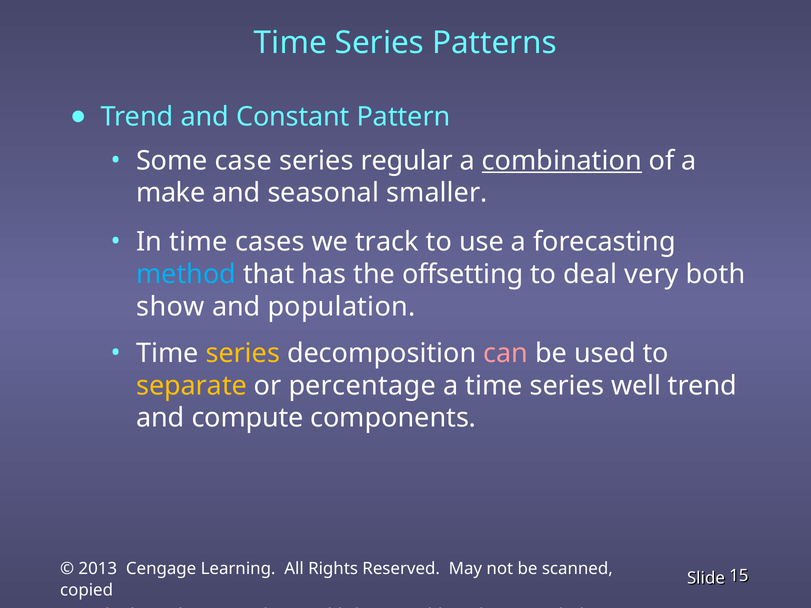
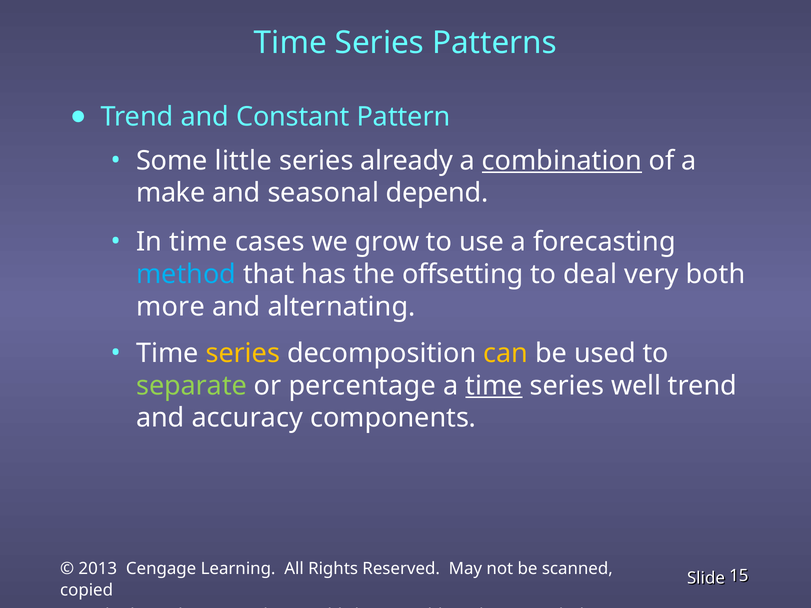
case: case -> little (243, 161)
regular: regular -> already (407, 161)
smaller: smaller -> depend (437, 193)
track: track -> grow (387, 242)
show: show -> more (170, 307)
population: population -> alternating (342, 307)
can colour: pink -> yellow (506, 353)
separate colour: yellow -> light green (192, 386)
time underline: none -> present (494, 386)
compute: compute -> accuracy (247, 418)
